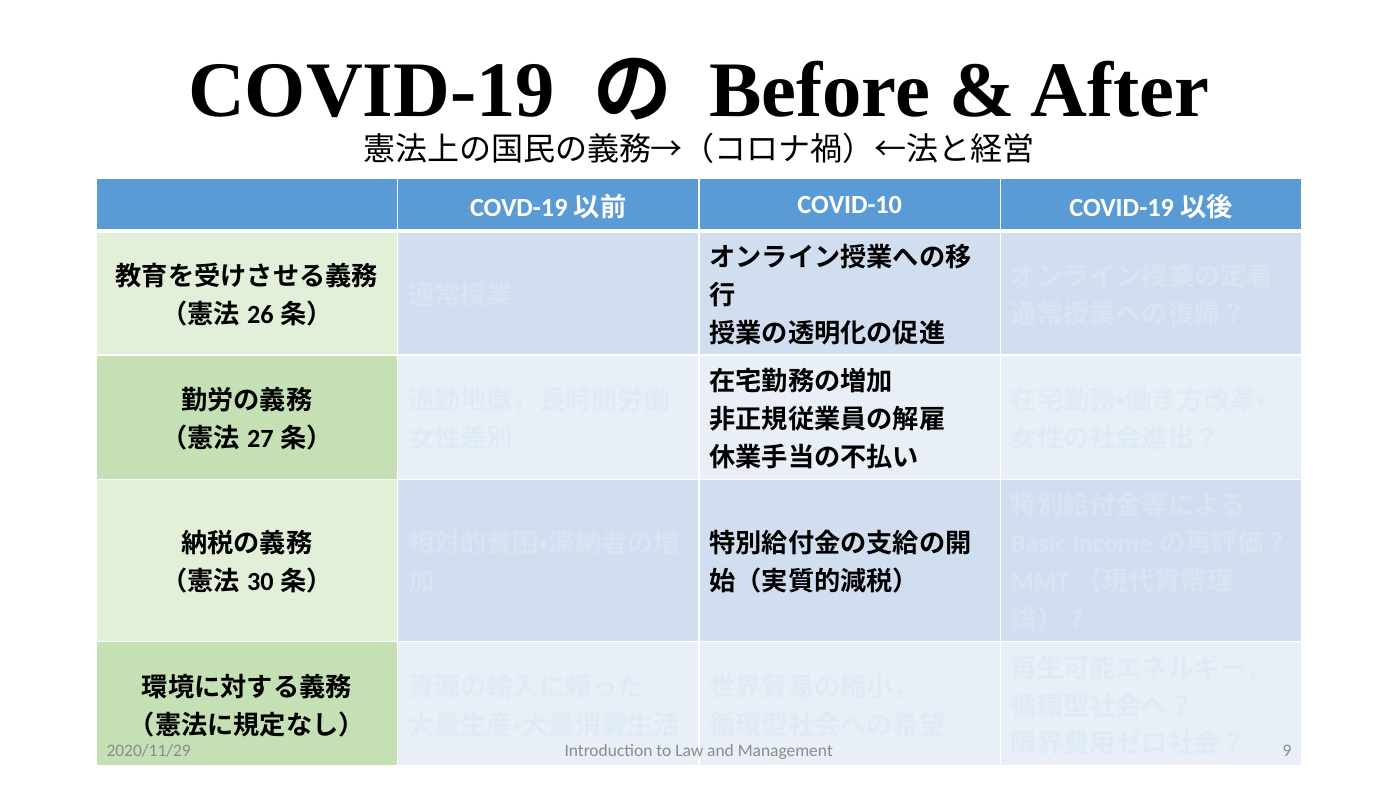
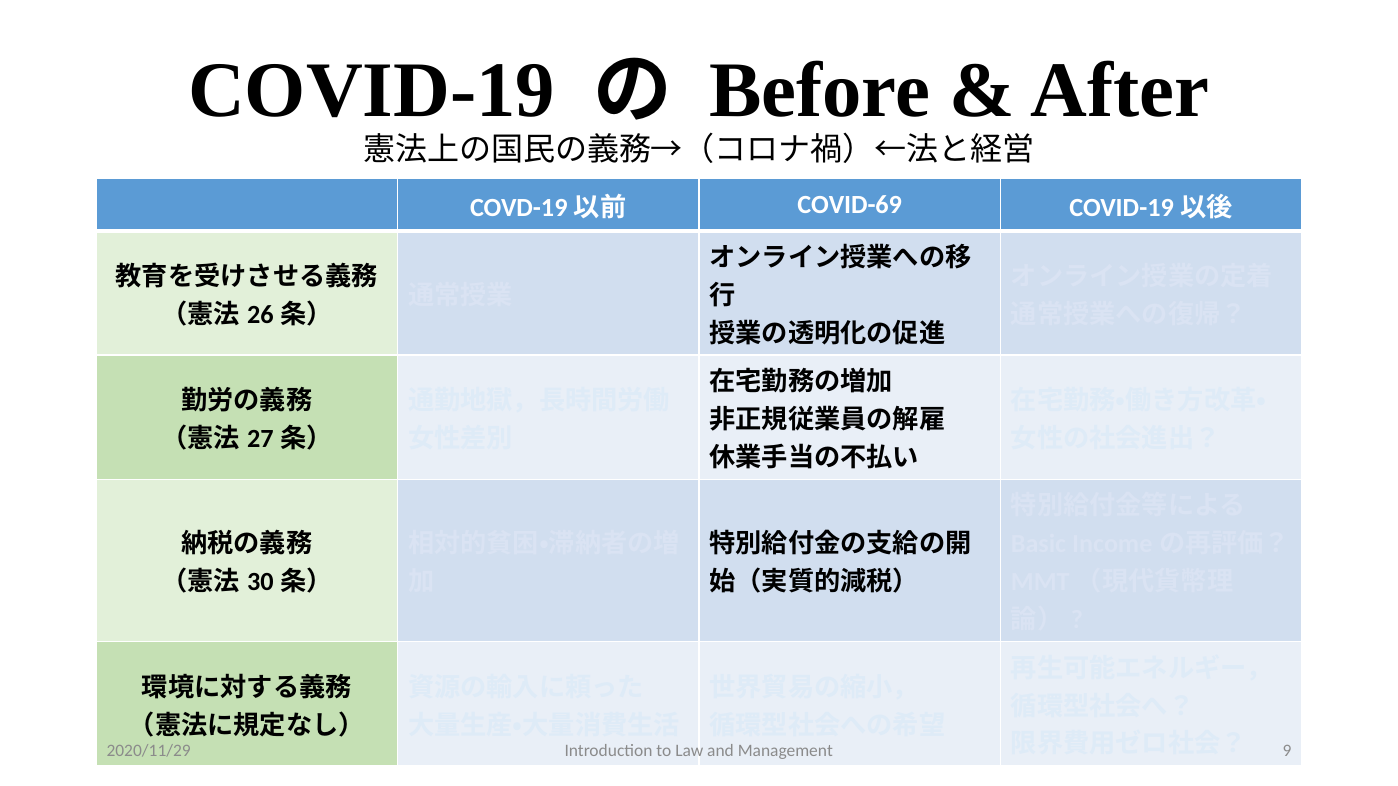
COVID-10: COVID-10 -> COVID-69 (850, 205)
